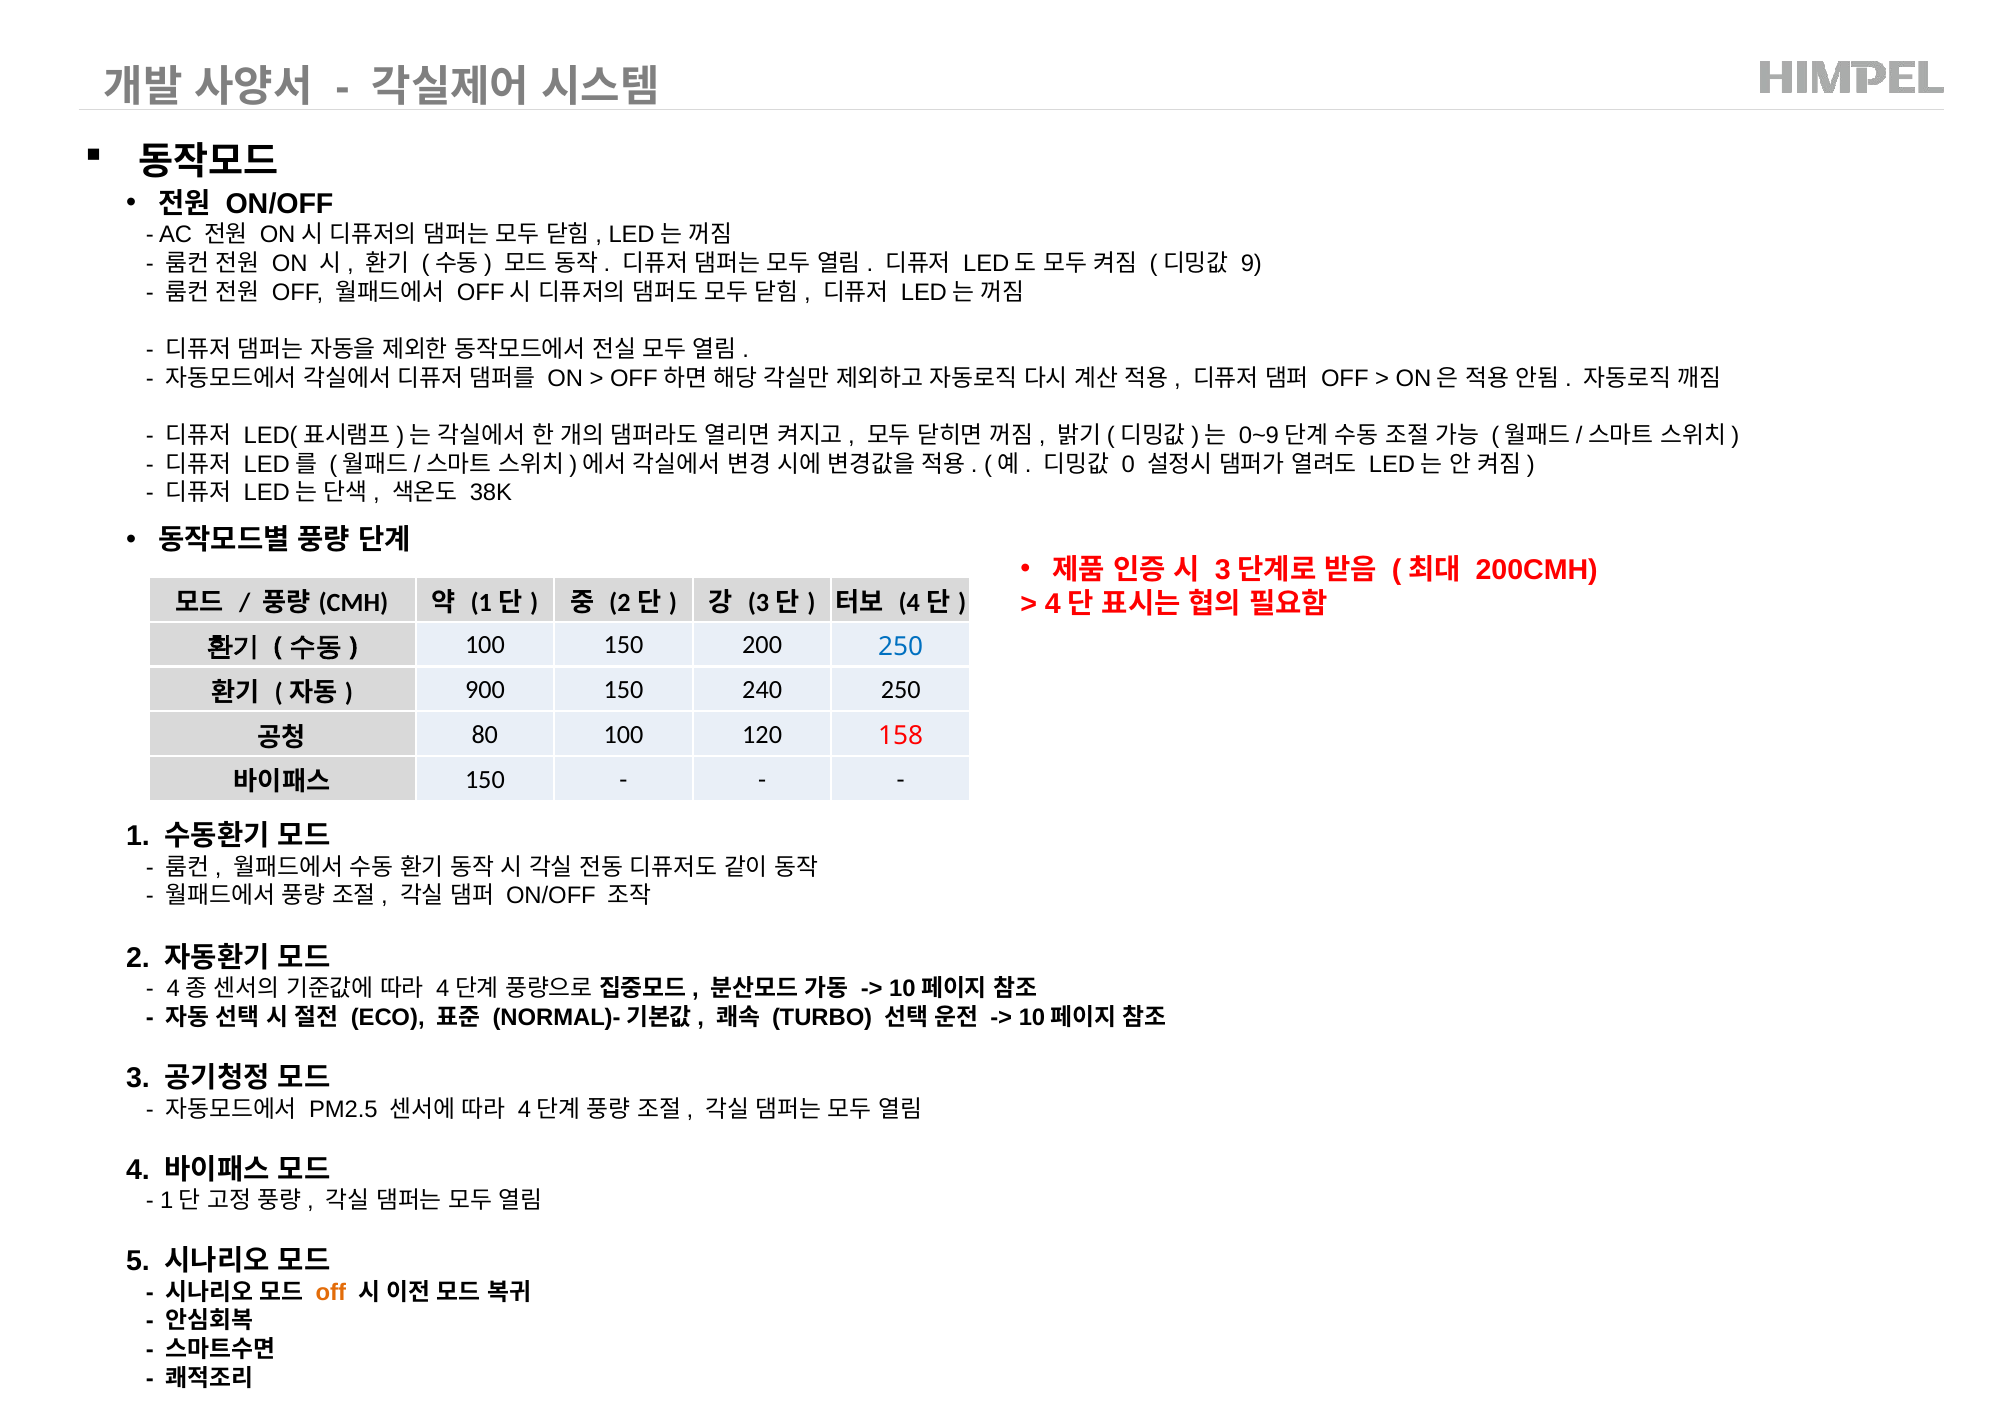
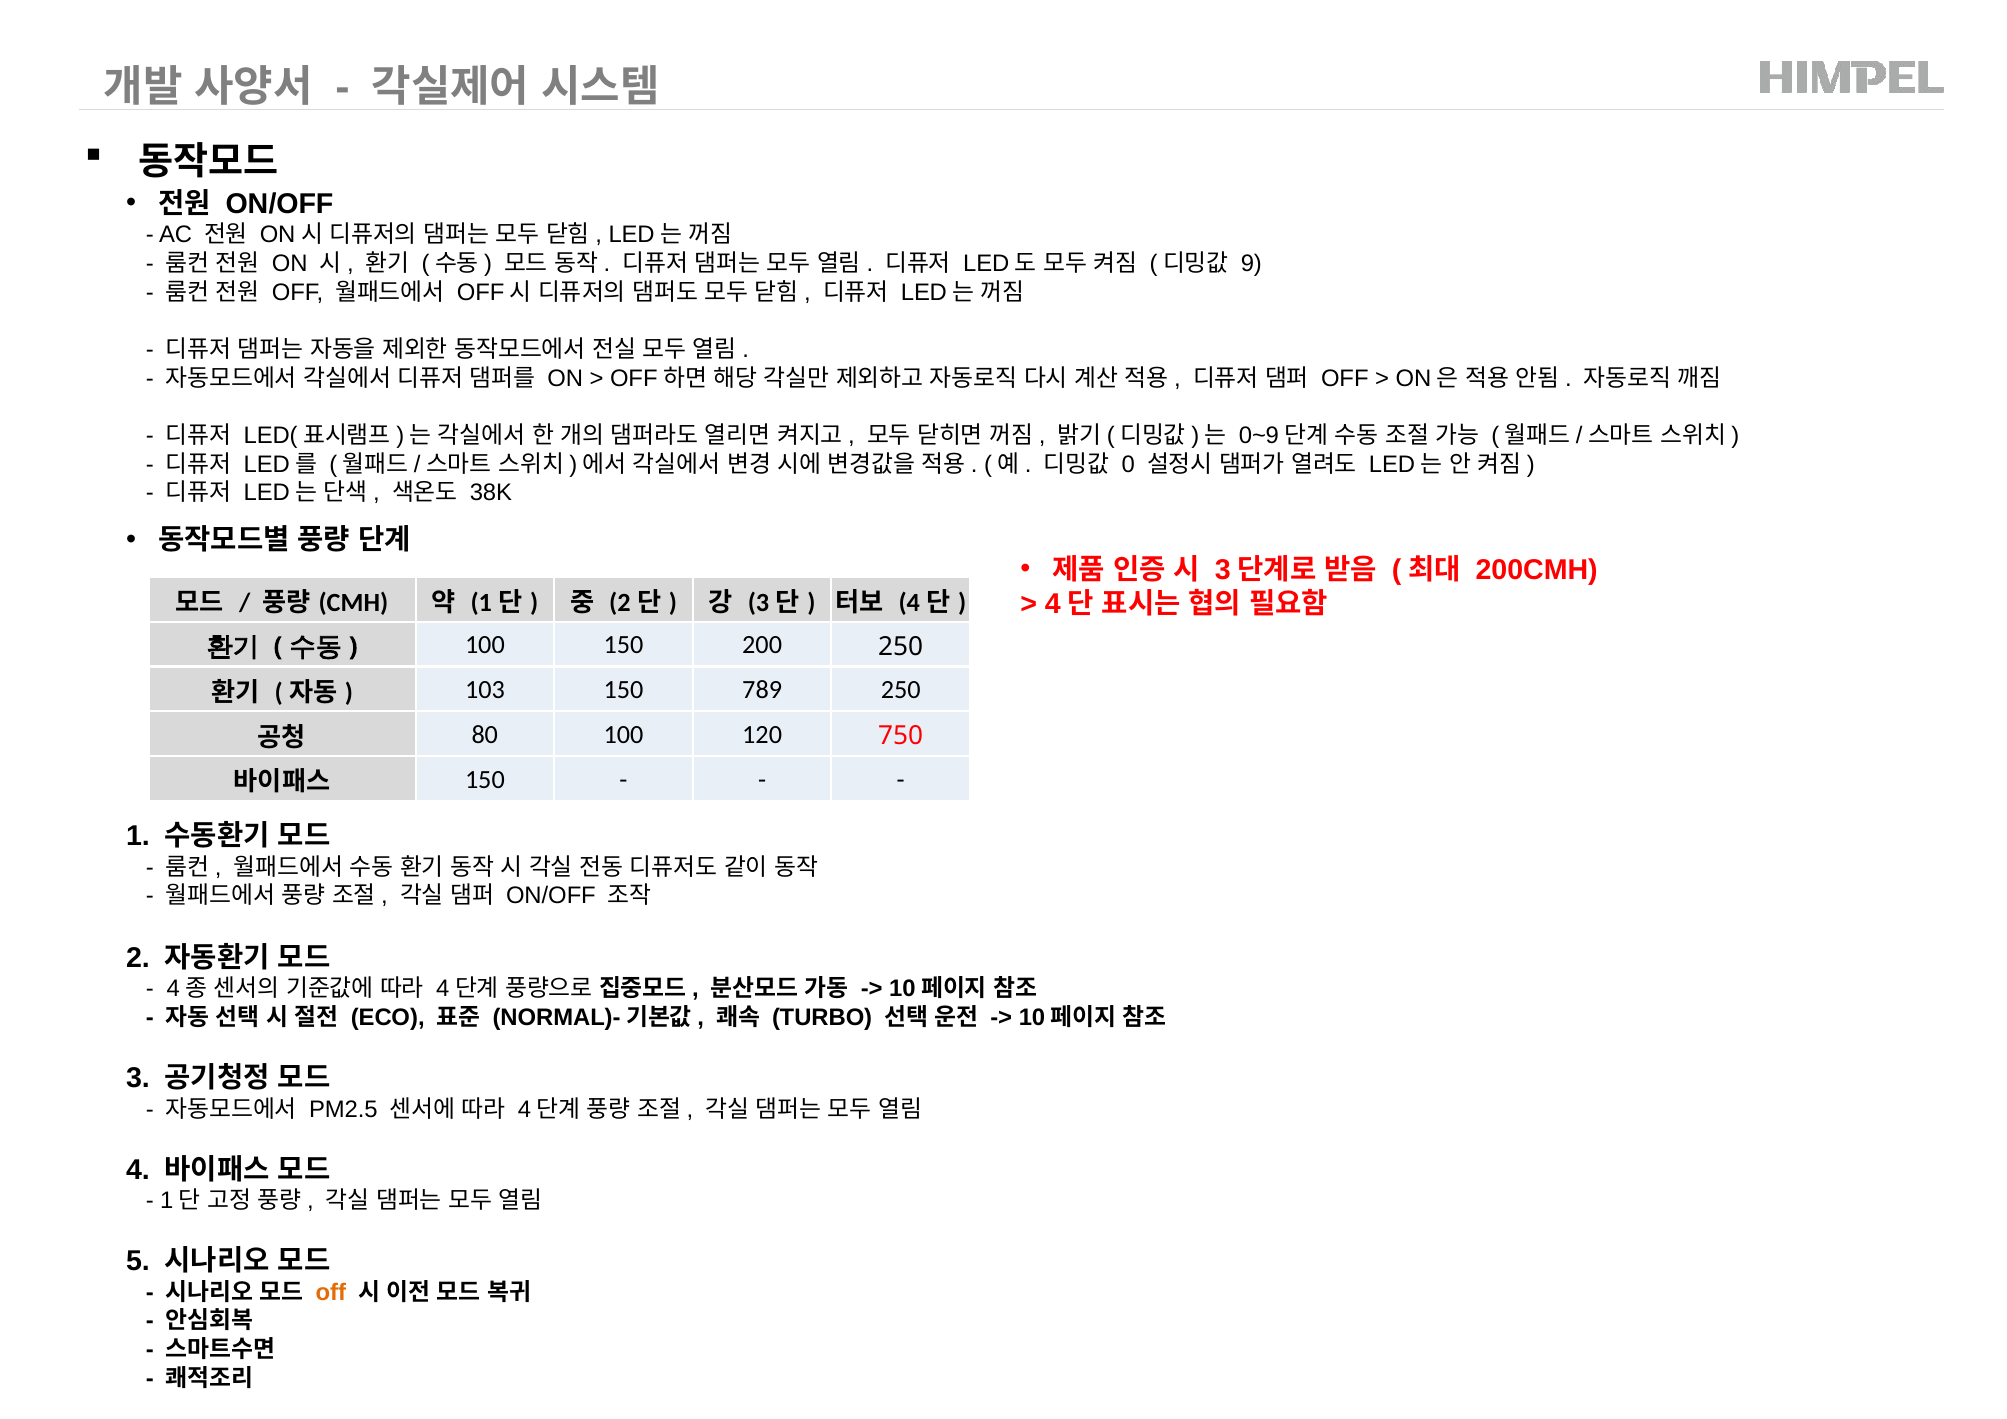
250 colour: blue -> black (901, 647)
900: 900 -> 103 (485, 690)
240: 240 -> 789 (762, 690)
158: 158 -> 750 (901, 736)
